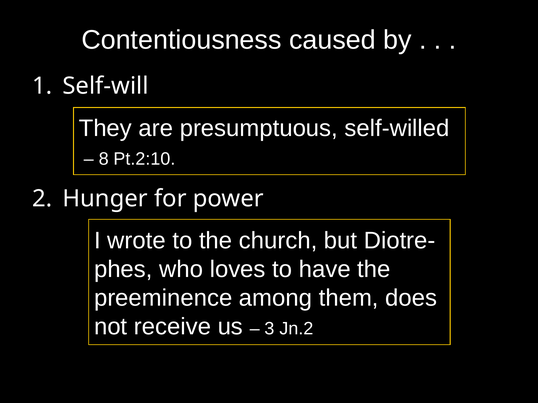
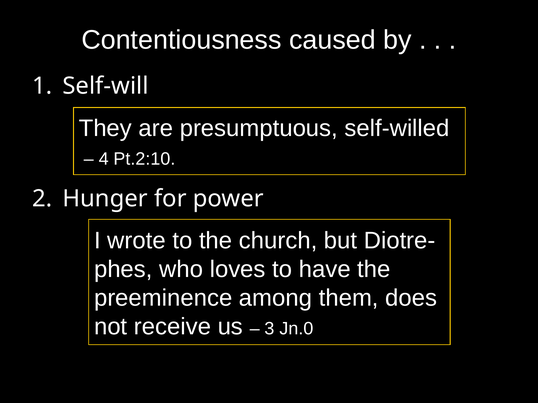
8: 8 -> 4 (104, 159)
Jn.2: Jn.2 -> Jn.0 (297, 329)
